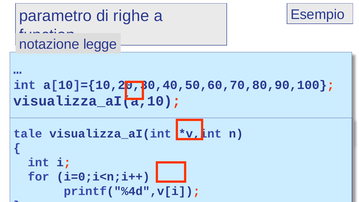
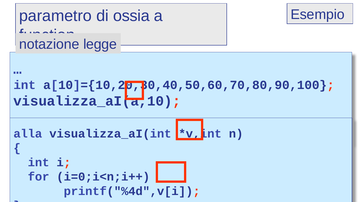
righe: righe -> ossia (131, 16)
tale: tale -> alla (28, 134)
